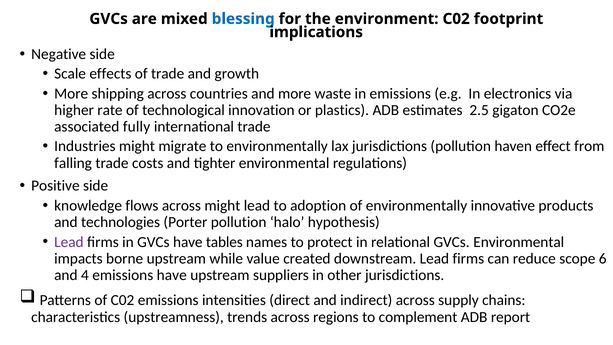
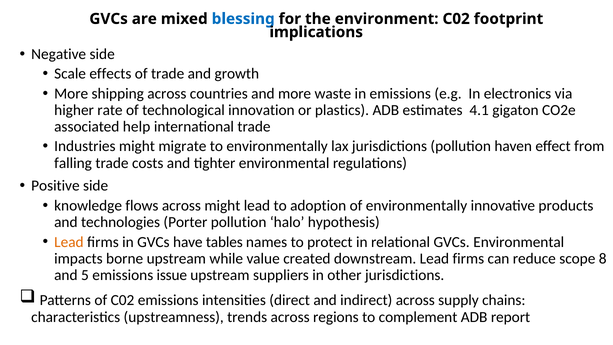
2.5: 2.5 -> 4.1 (479, 110)
fully: fully -> help (137, 127)
Lead colour: purple -> orange (69, 242)
6: 6 -> 8 (603, 258)
4: 4 -> 5 (85, 275)
emissions have: have -> issue (172, 275)
